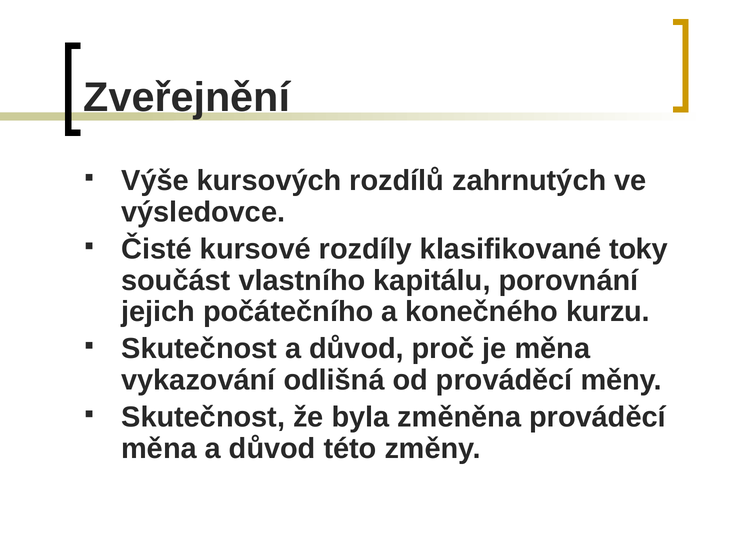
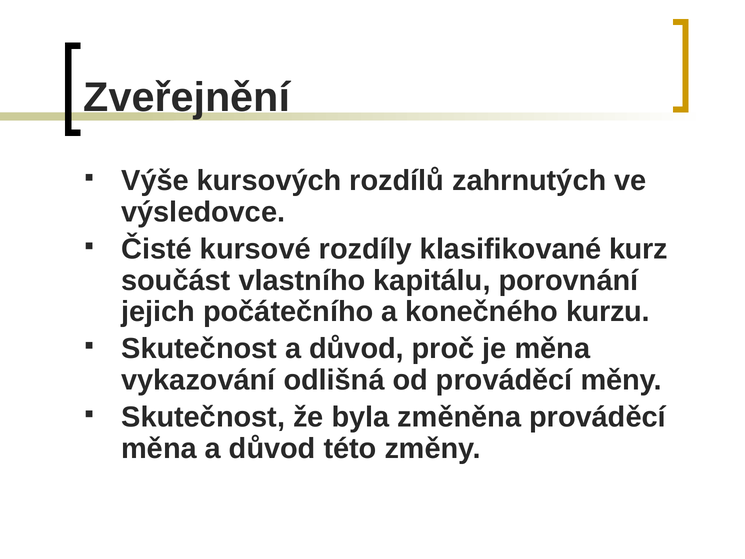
toky: toky -> kurz (639, 249)
